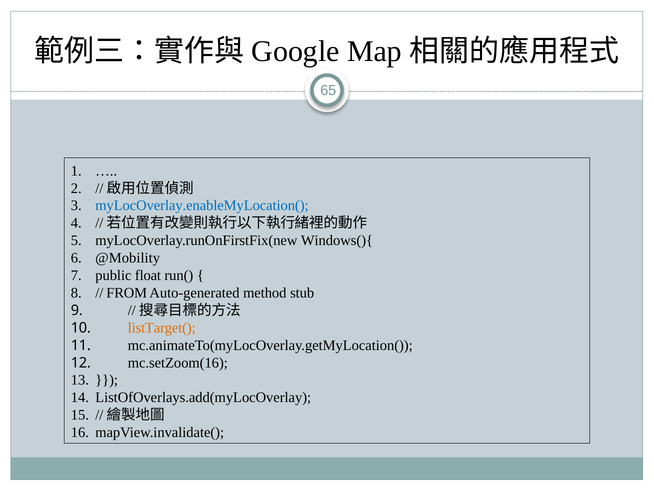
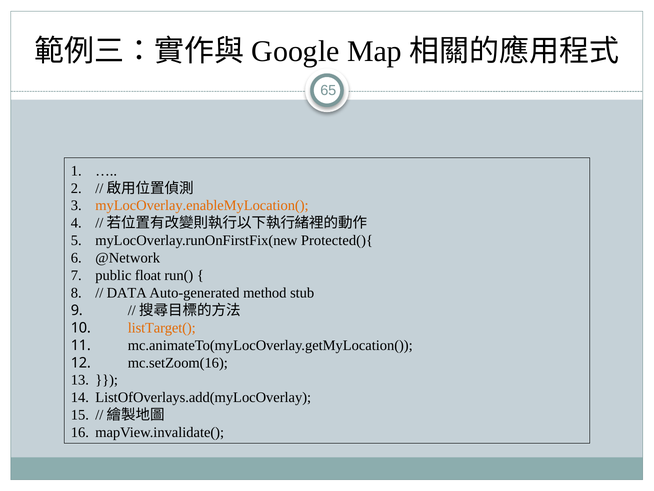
myLocOverlay.enableMyLocation( colour: blue -> orange (202, 205)
Windows(){: Windows(){ -> Protected(){ (337, 240)
@Mobility: @Mobility -> @Network (128, 258)
FROM: FROM -> DATA (127, 293)
